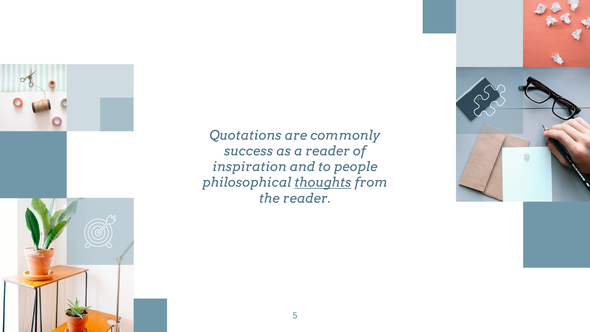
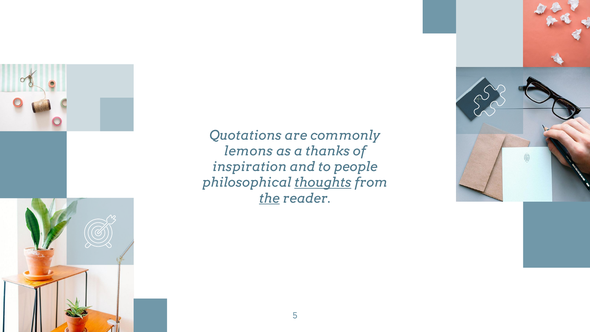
success: success -> lemons (248, 151)
a reader: reader -> thanks (328, 151)
the underline: none -> present (269, 198)
